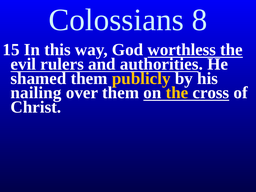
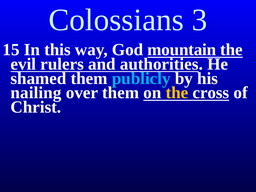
8: 8 -> 3 (199, 20)
worthless: worthless -> mountain (182, 50)
publicly colour: yellow -> light blue (141, 78)
